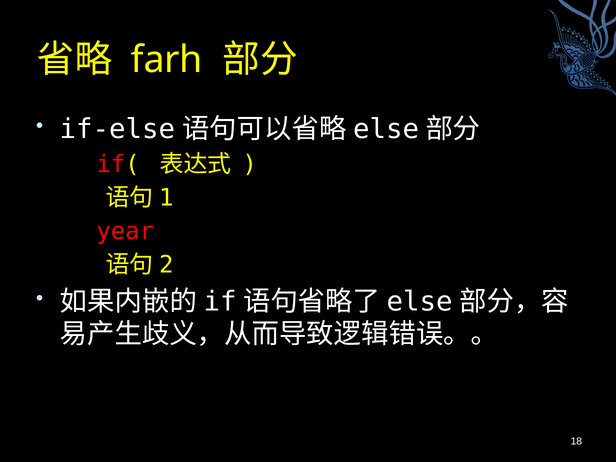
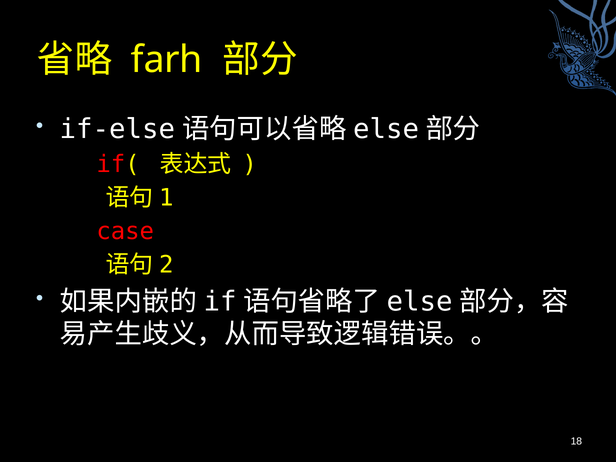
year: year -> case (125, 232)
